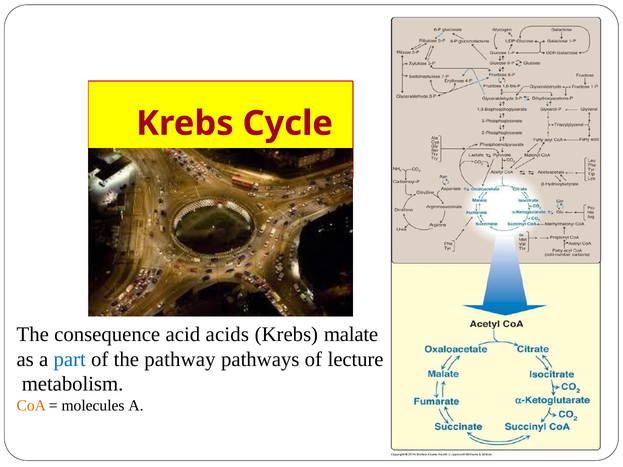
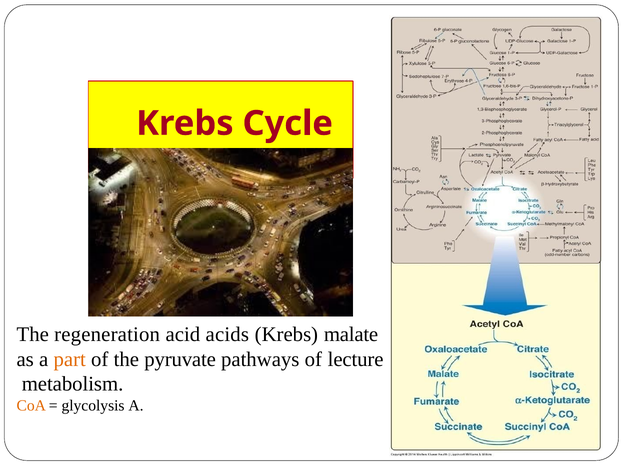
consequence: consequence -> regeneration (107, 334)
part colour: blue -> orange (70, 359)
pathway: pathway -> pyruvate (180, 359)
molecules: molecules -> glycolysis (93, 406)
